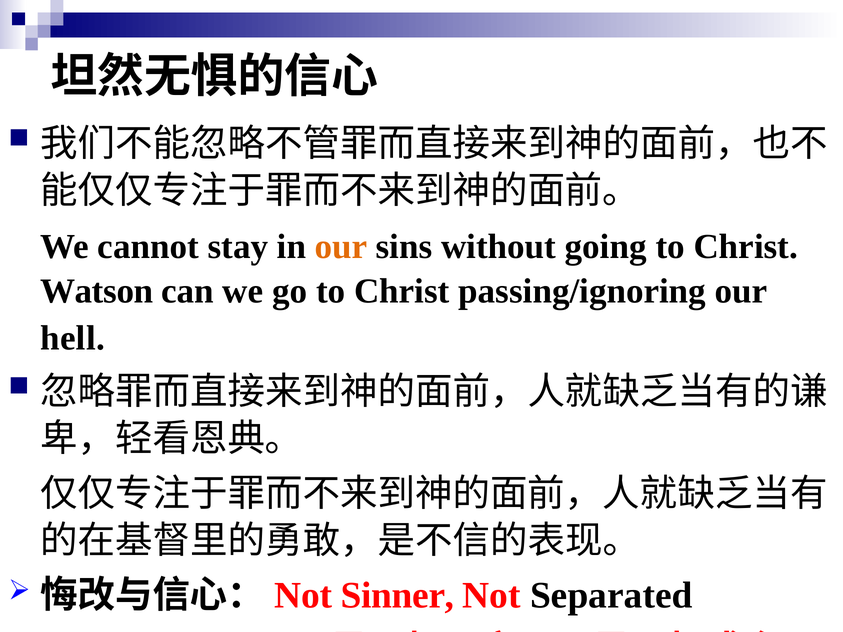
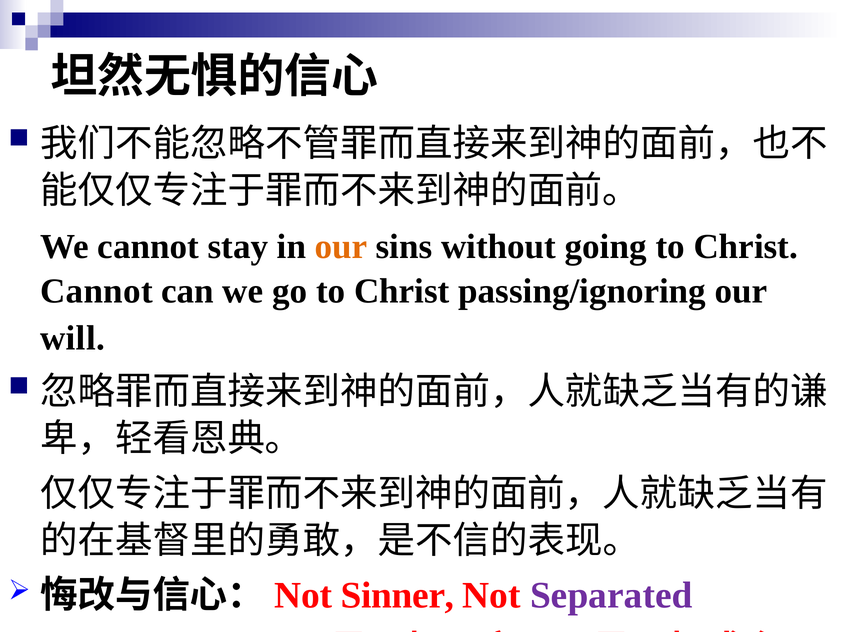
Watson: Watson -> Cannot (96, 291)
hell: hell -> will (73, 338)
Separated colour: black -> purple (611, 596)
